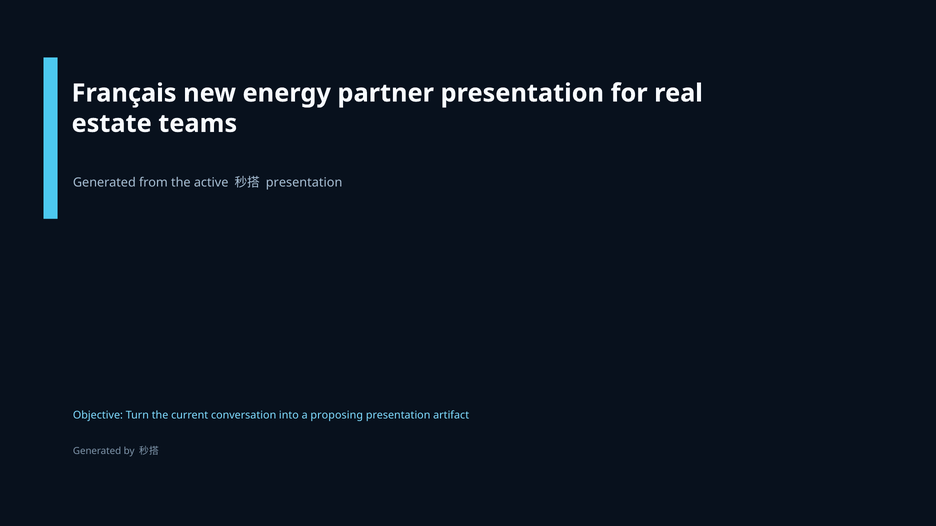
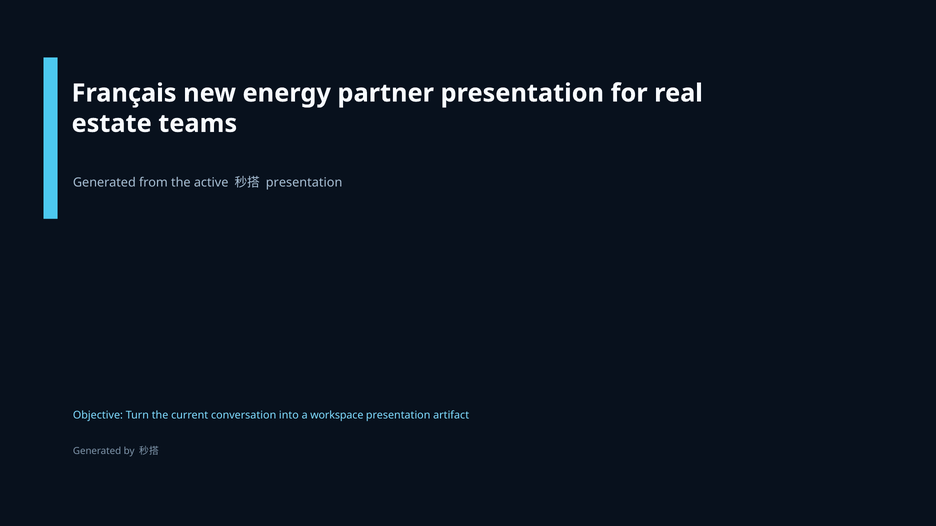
proposing: proposing -> workspace (337, 416)
